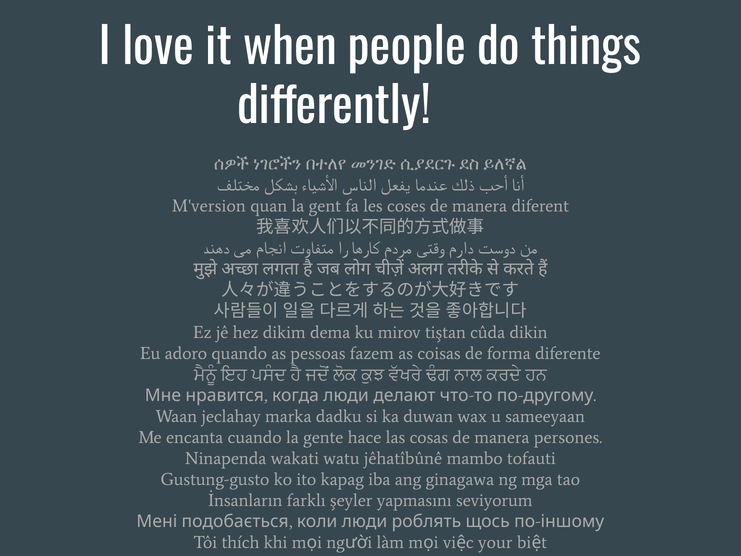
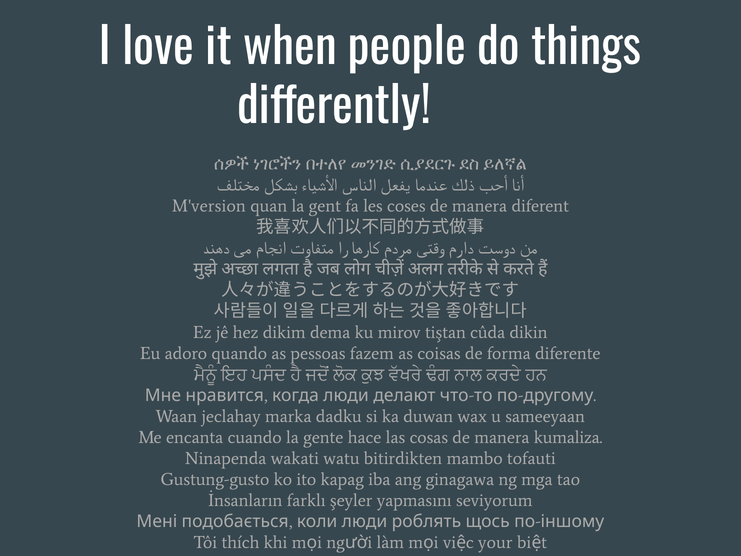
persones: persones -> kumaliza (568, 437)
jêhatîbûnê: jêhatîbûnê -> bitirdikten (403, 458)
